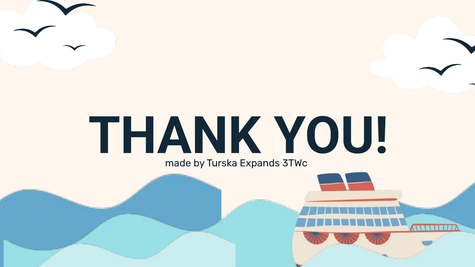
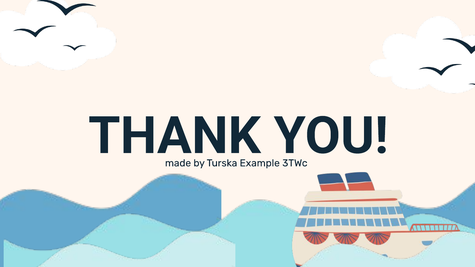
Expands: Expands -> Example (260, 163)
